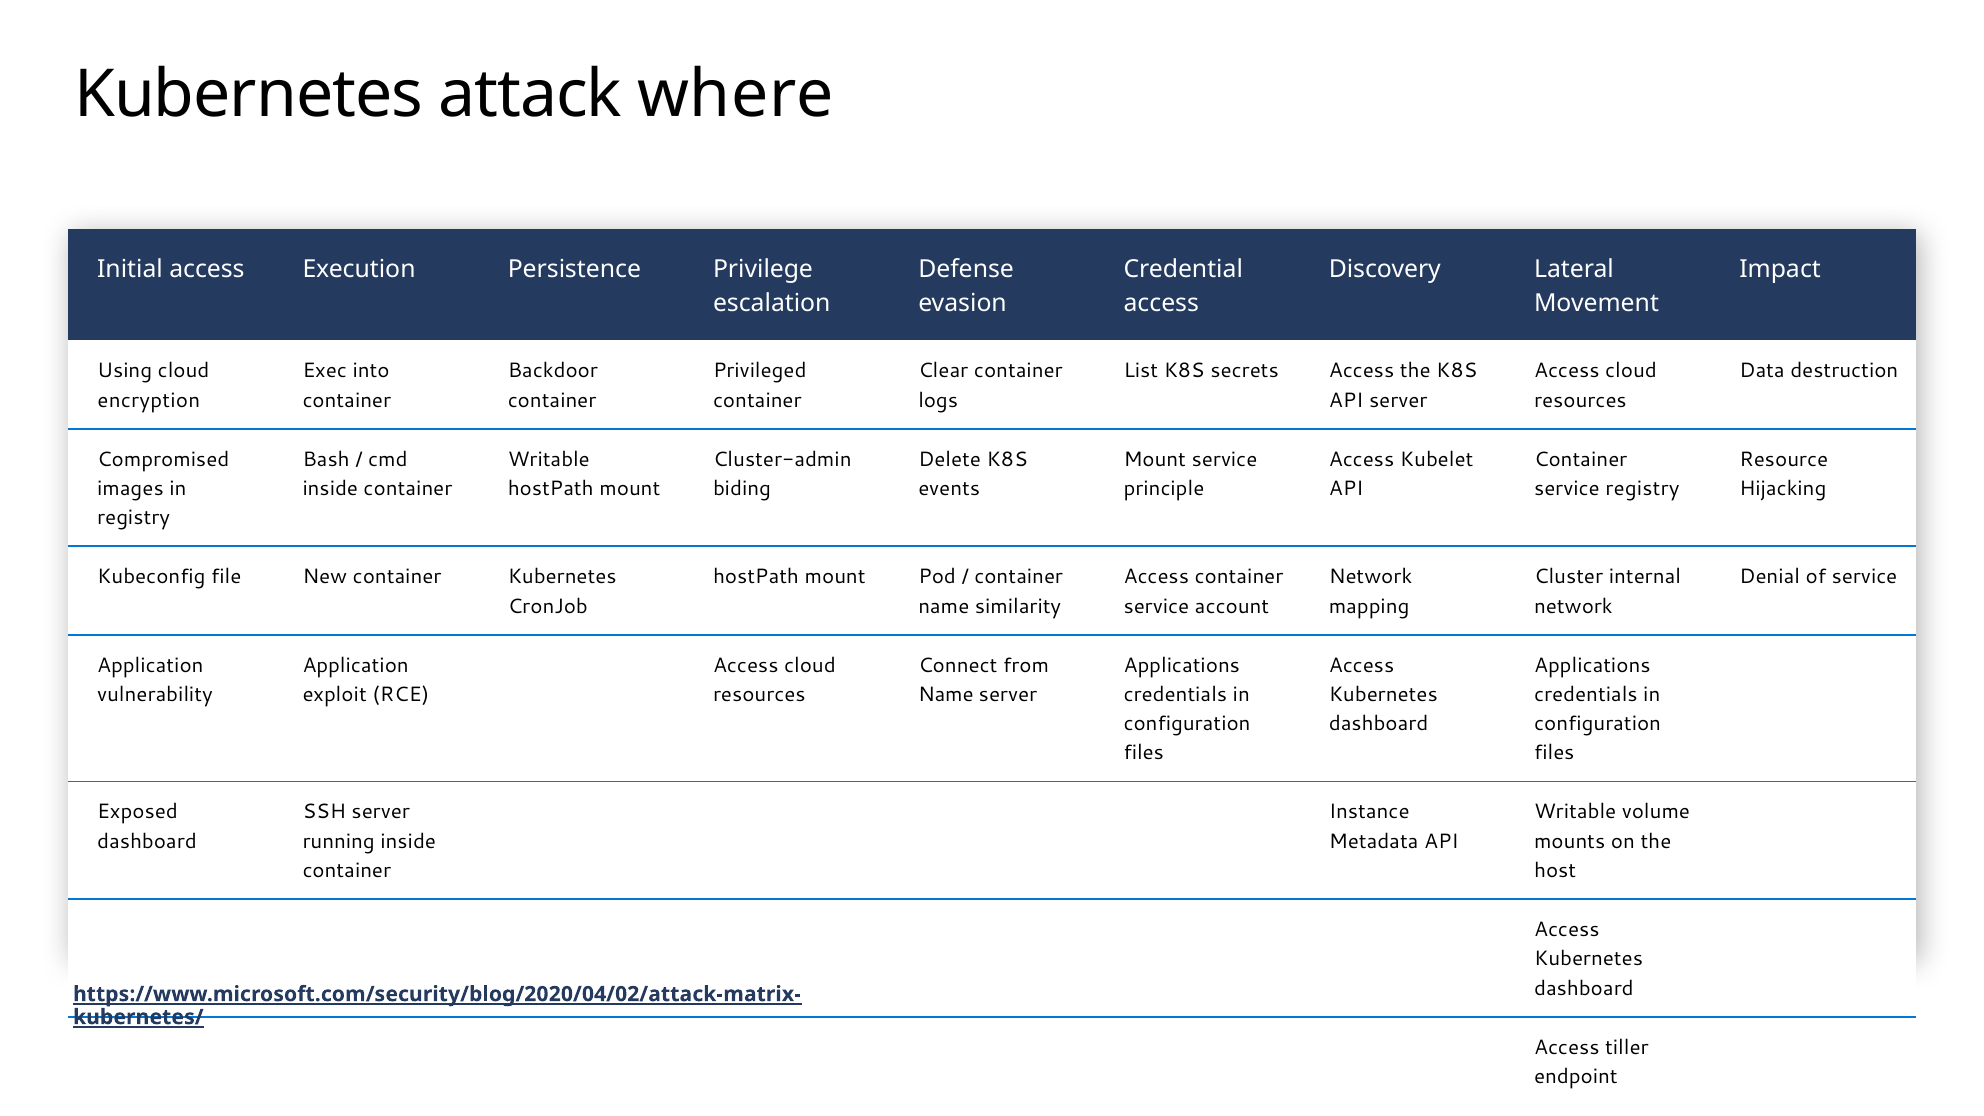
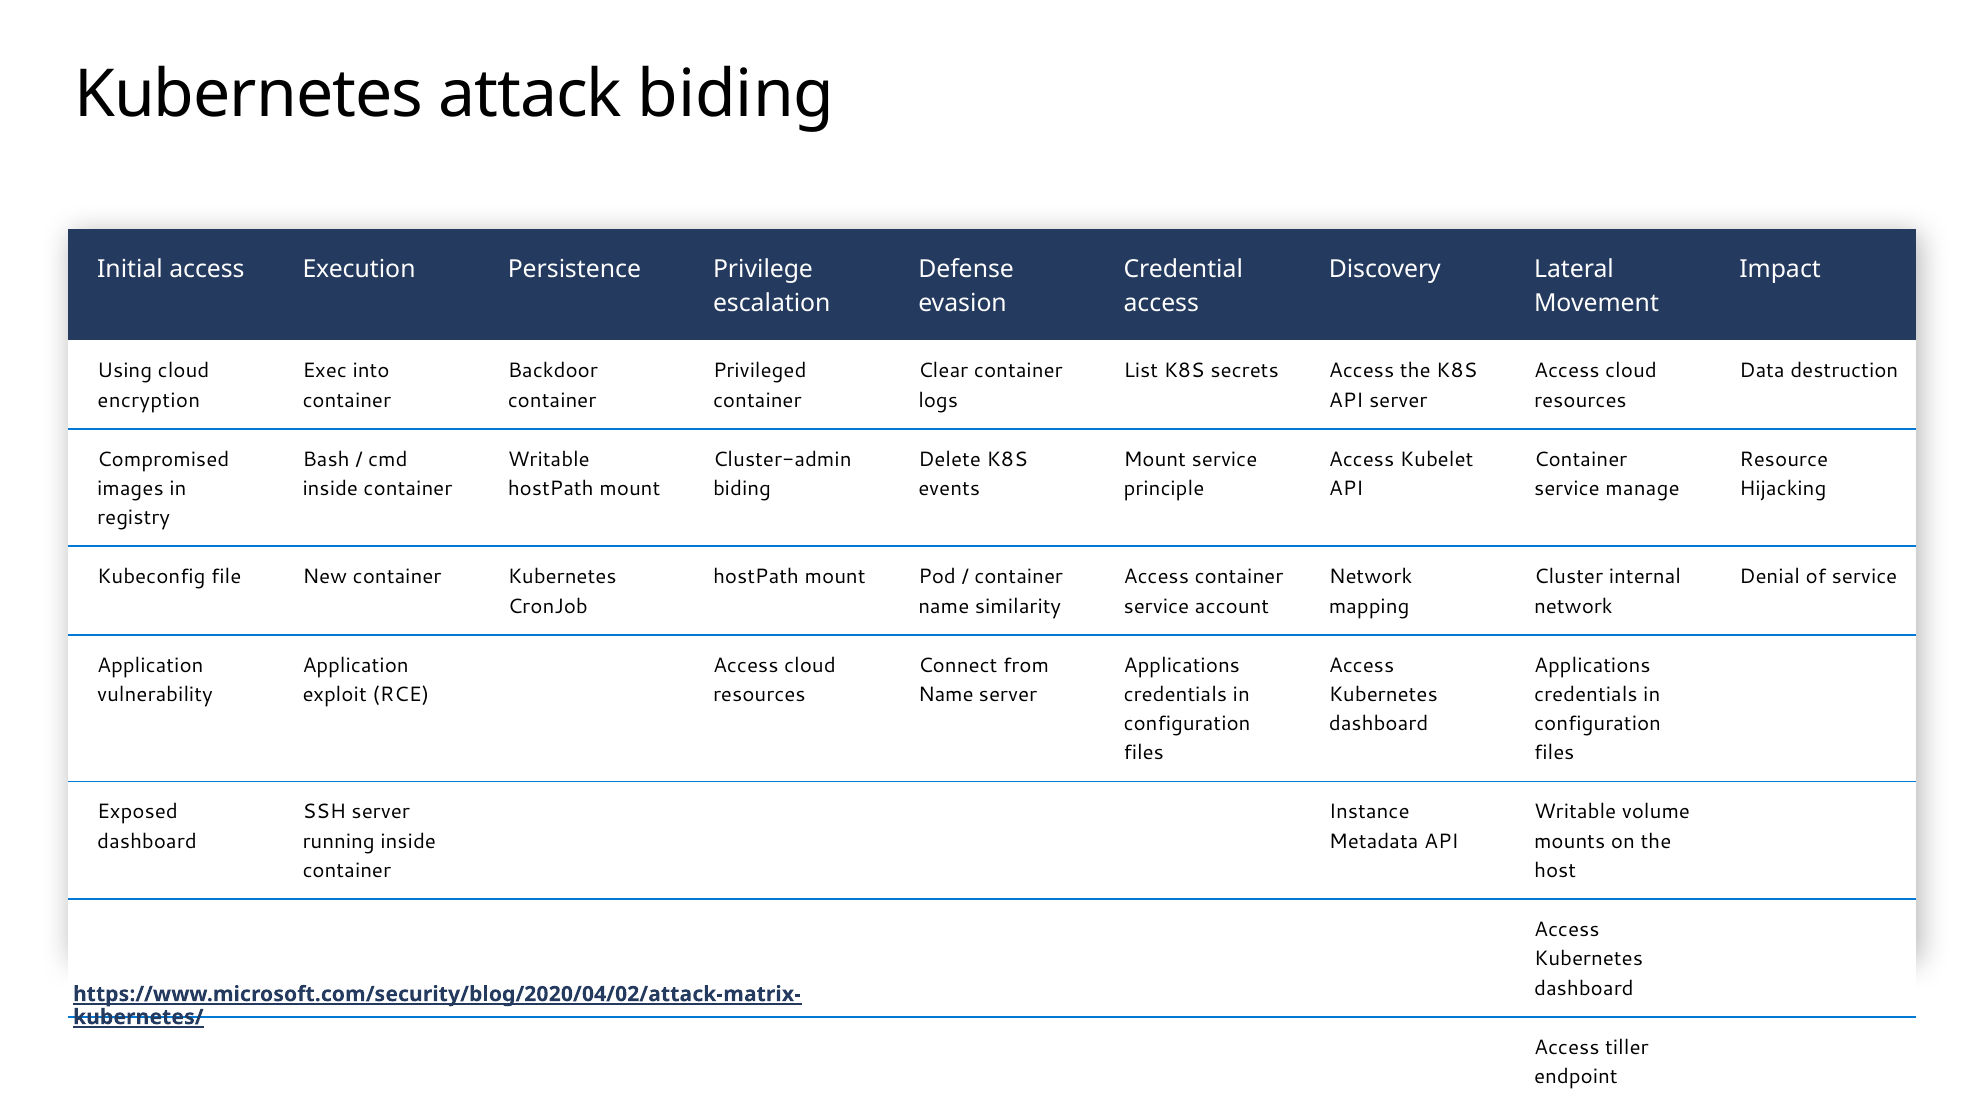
attack where: where -> biding (736, 95)
service registry: registry -> manage (1642, 489)
